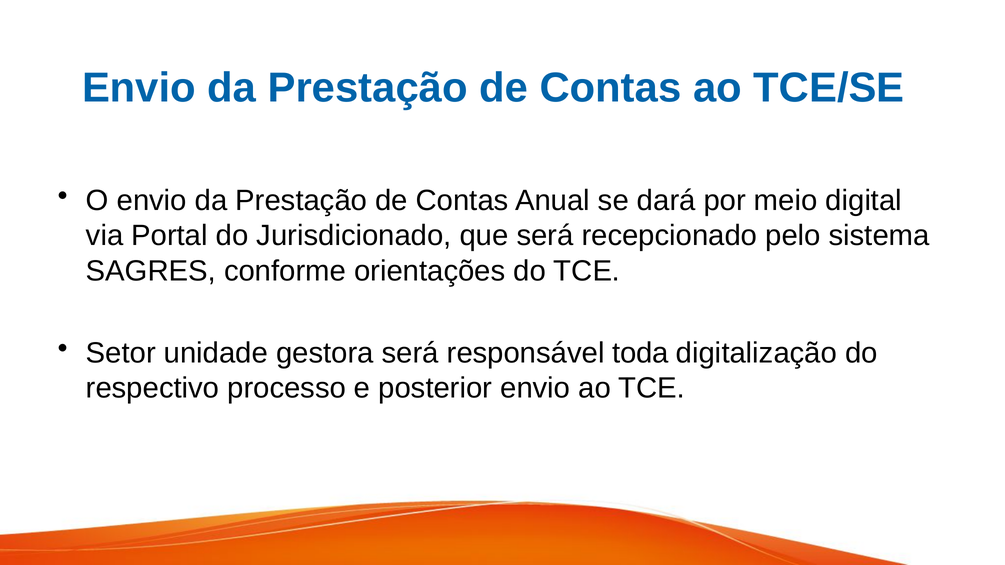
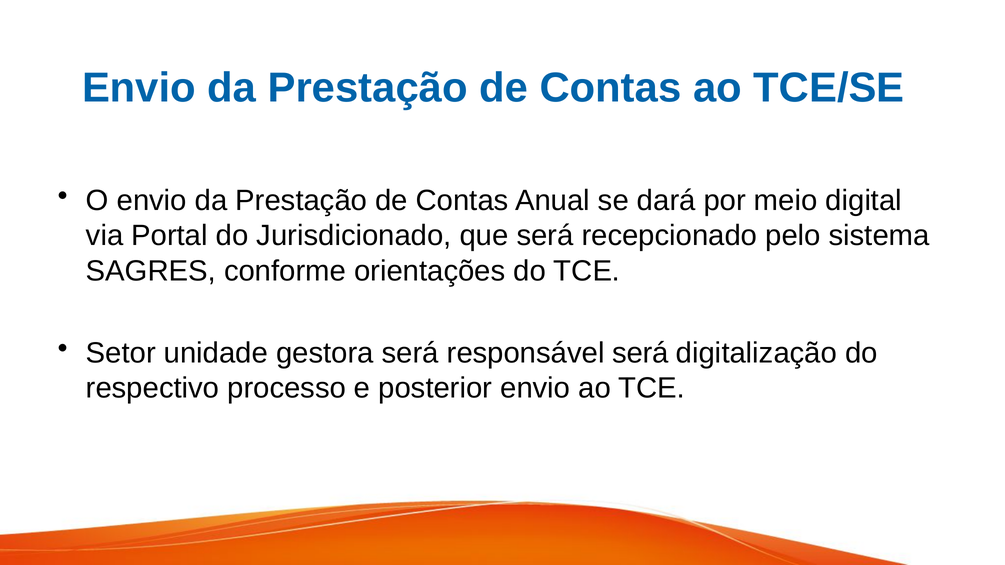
responsável toda: toda -> será (640, 353)
